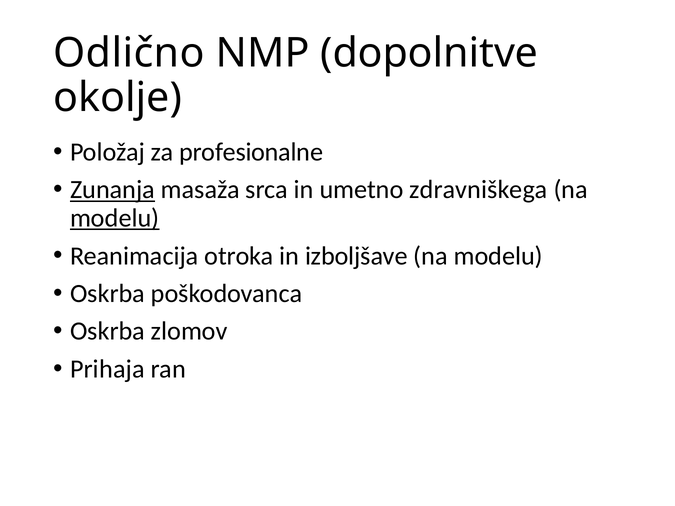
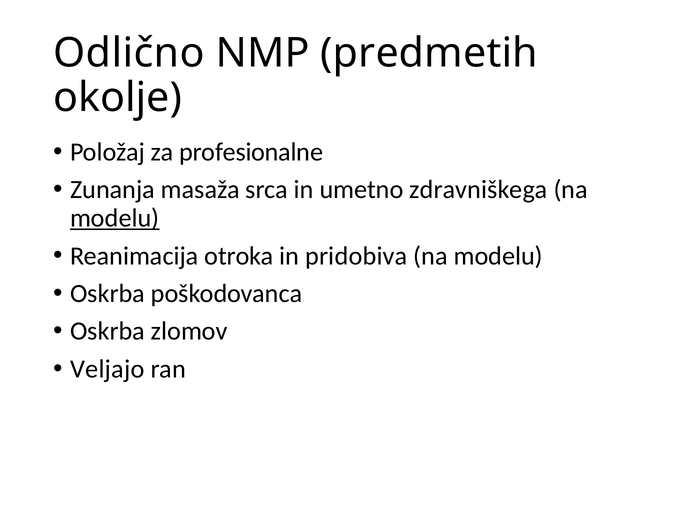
dopolnitve: dopolnitve -> predmetih (429, 53)
Zunanja underline: present -> none (112, 190)
izboljšave: izboljšave -> pridobiva (356, 256)
Prihaja: Prihaja -> Veljajo (107, 369)
